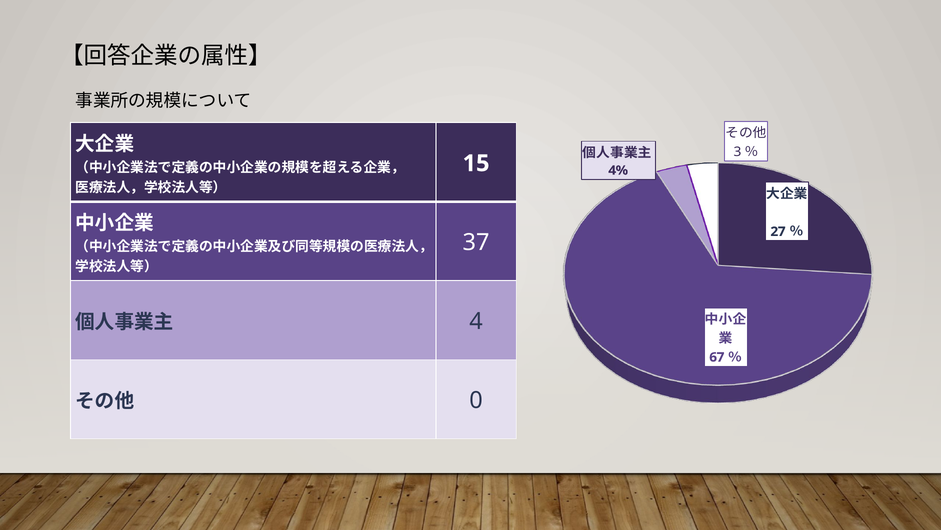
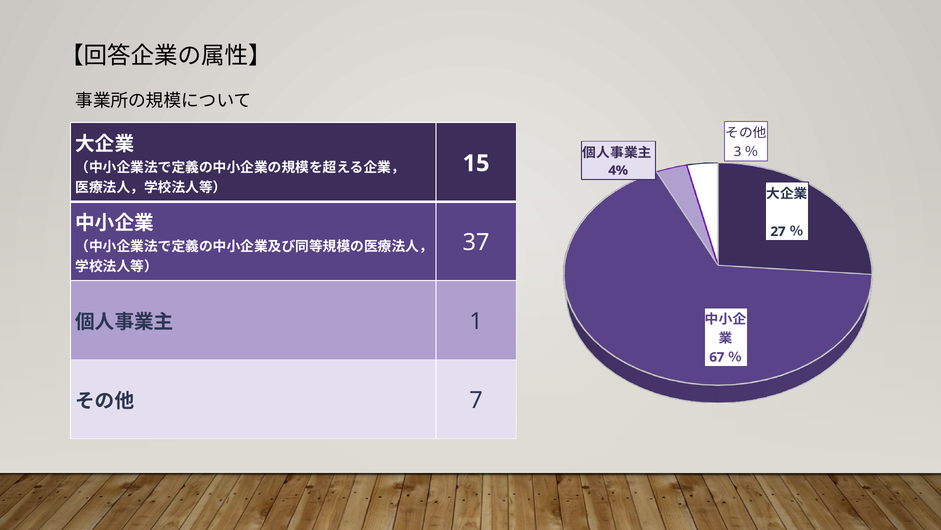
4: 4 -> 1 (476, 321)
0: 0 -> 7 (476, 400)
